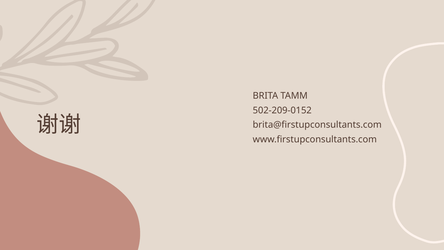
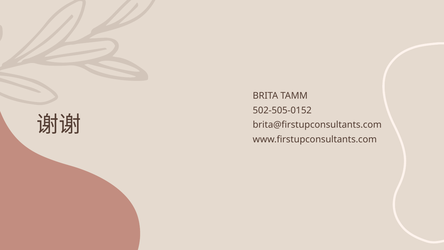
502-209-0152: 502-209-0152 -> 502-505-0152 (282, 110)
